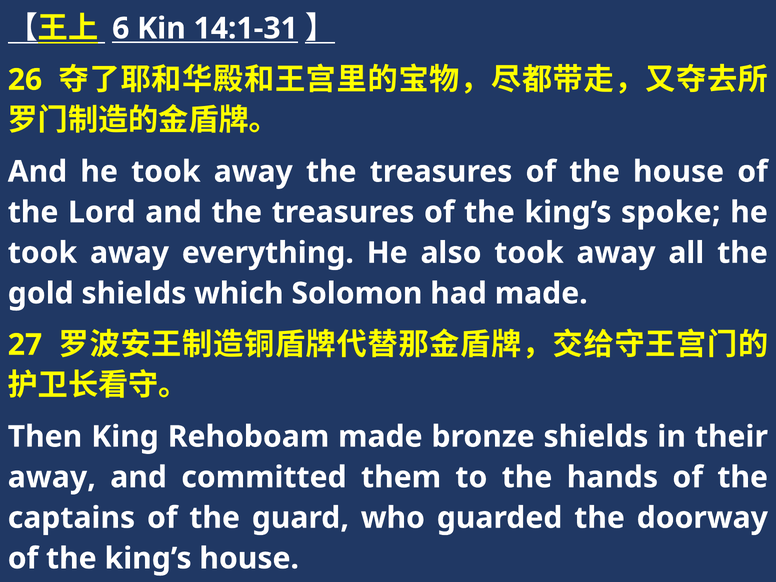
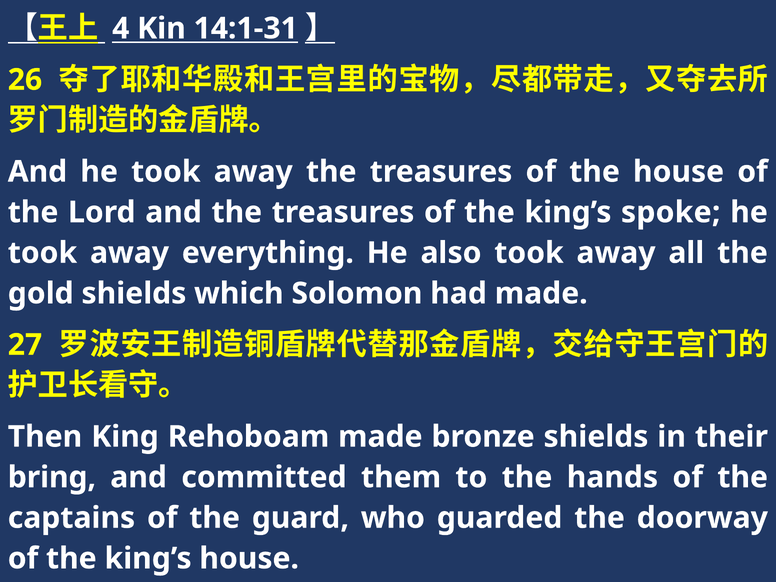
6: 6 -> 4 (121, 28)
away: away -> bring (52, 477)
